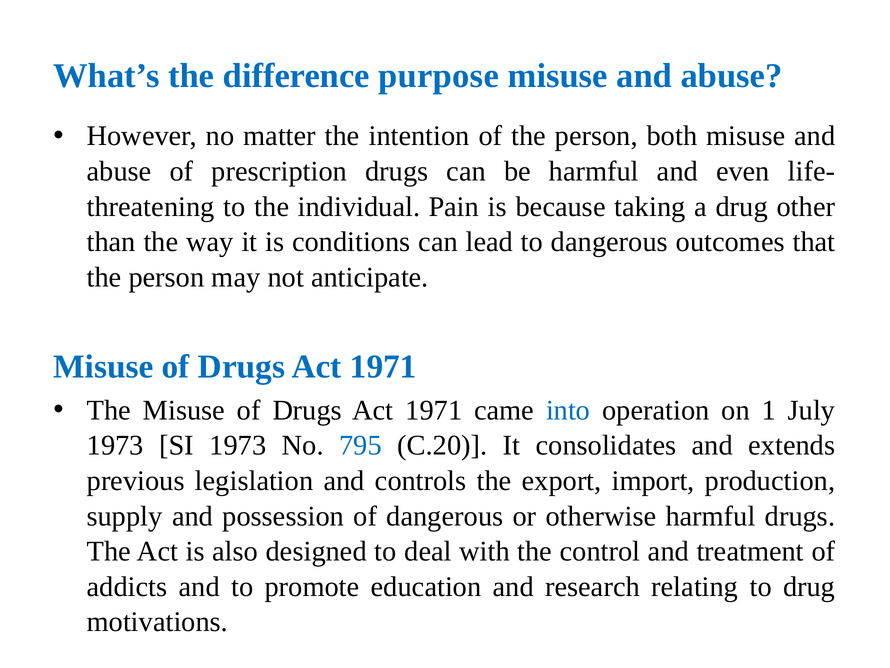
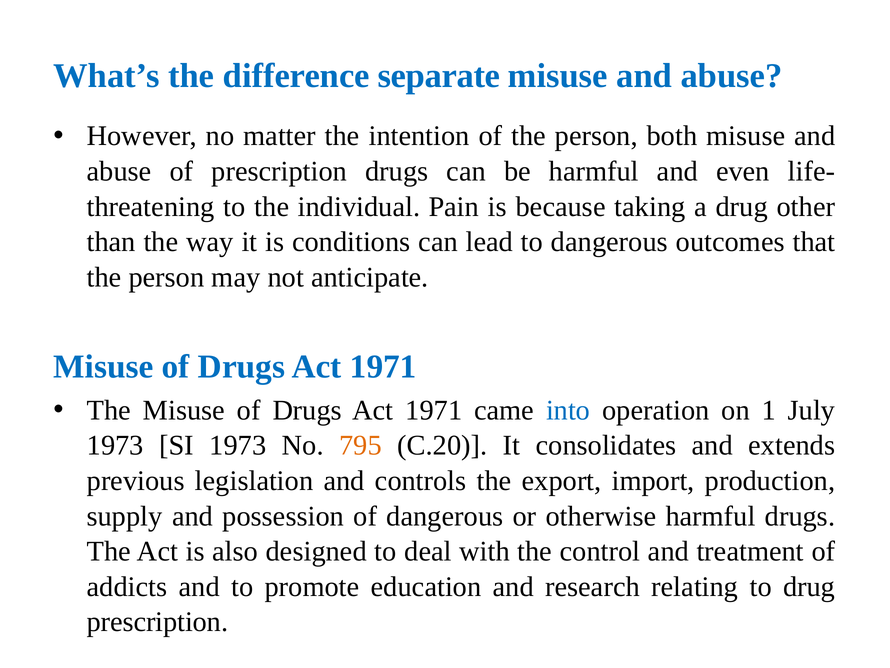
purpose: purpose -> separate (439, 76)
795 colour: blue -> orange (361, 445)
motivations: motivations -> prescription (157, 622)
